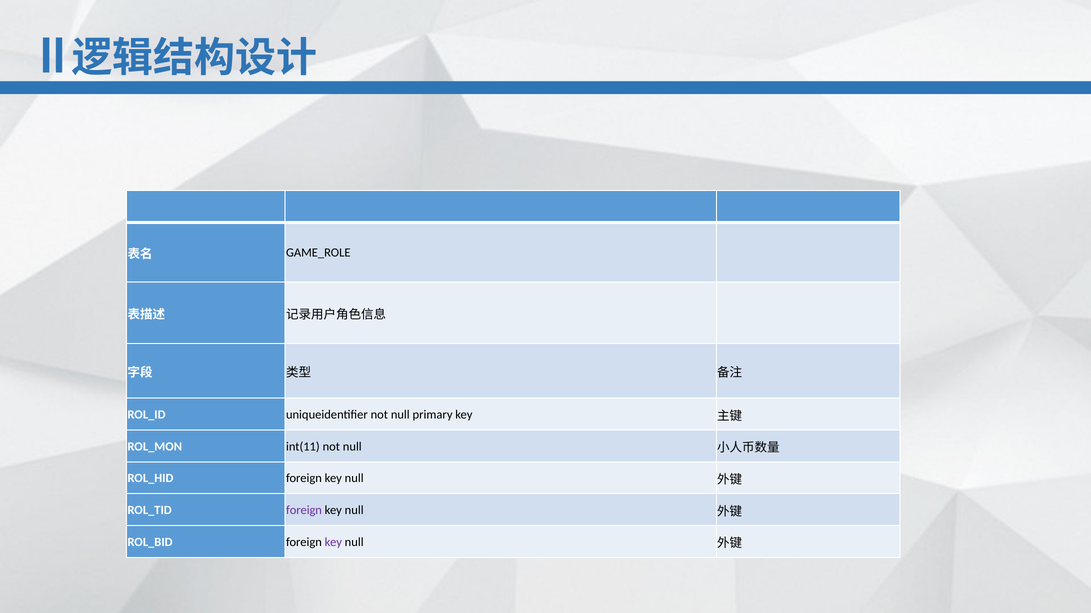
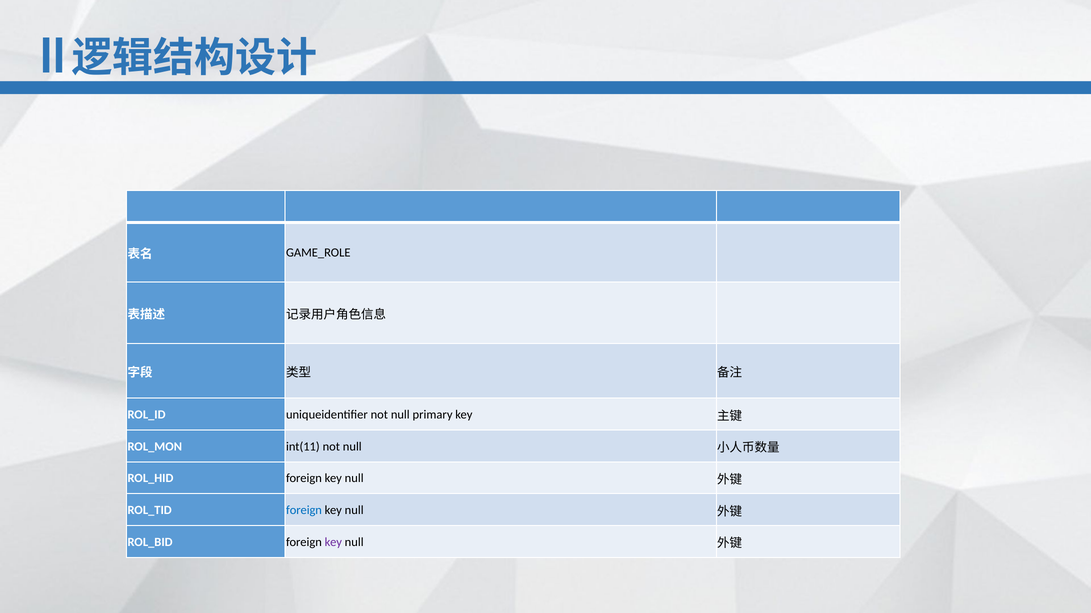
foreign colour: purple -> blue (304, 511)
